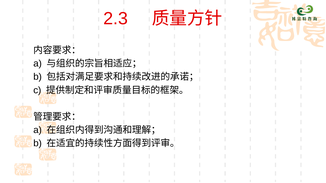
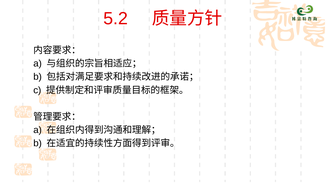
2.3: 2.3 -> 5.2 (116, 19)
